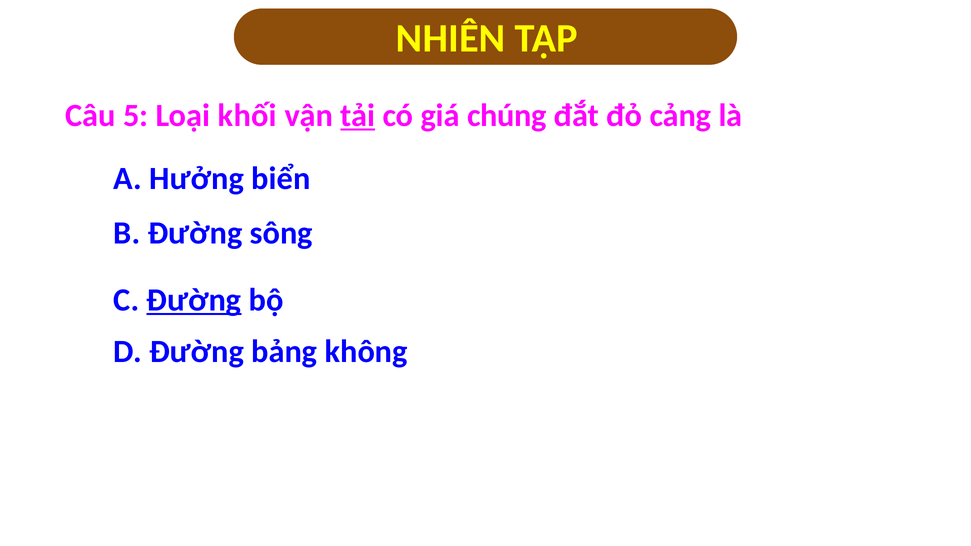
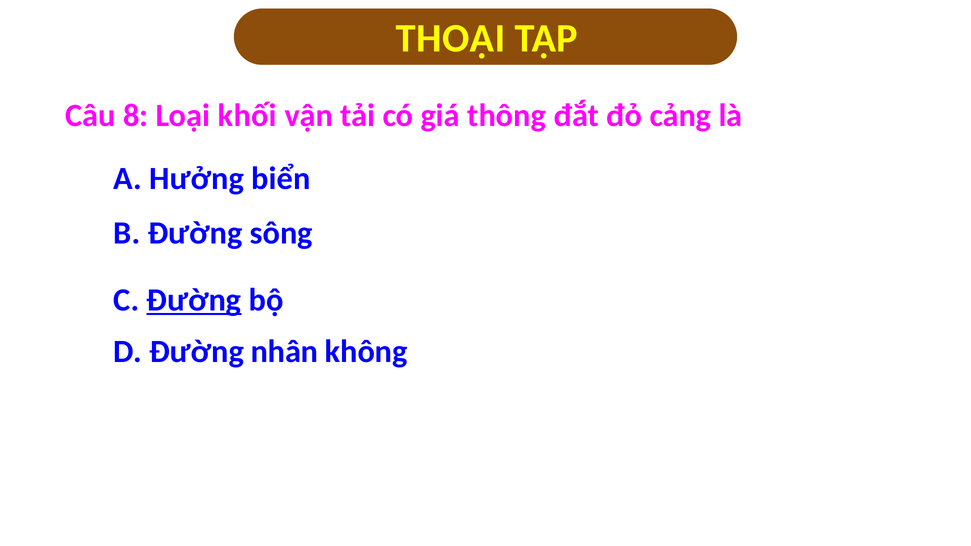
NHIÊN: NHIÊN -> THOẠI (451, 39)
5: 5 -> 8 (136, 116)
tải underline: present -> none (358, 116)
chúng: chúng -> thông (507, 116)
bảng: bảng -> nhân (284, 352)
